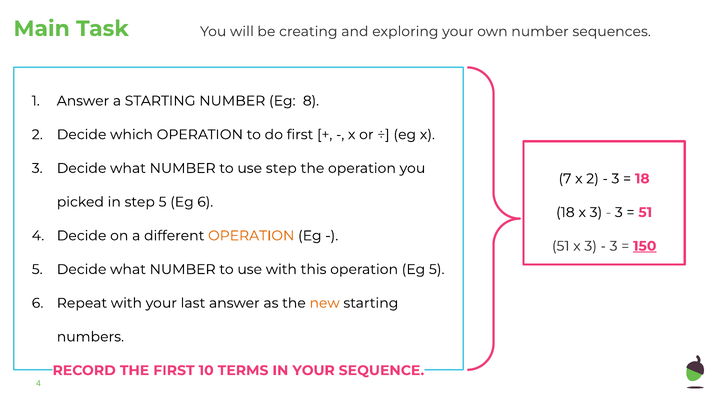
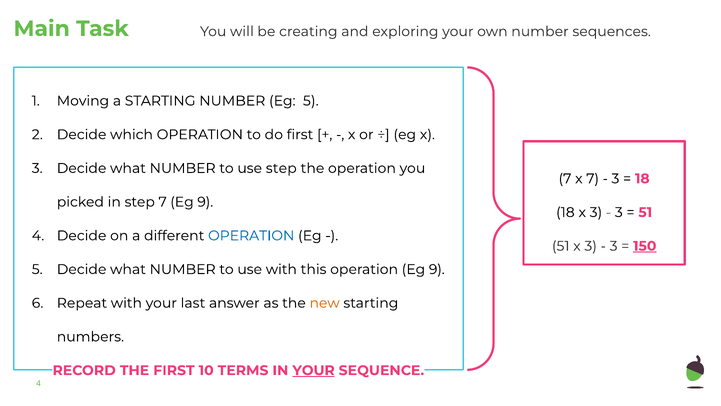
Answer: Answer -> Moving (83, 101)
Eg 8: 8 -> 5 (311, 101)
x 2: 2 -> 7 (593, 178)
step 5: 5 -> 7 (163, 202)
6: 6 -> 9 (205, 202)
OPERATION colour: orange -> blue (251, 235)
operation Eg 5: 5 -> 9 (437, 269)
YOUR underline: none -> present (314, 370)
